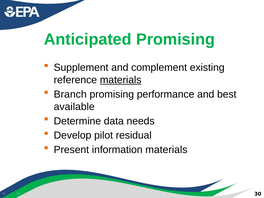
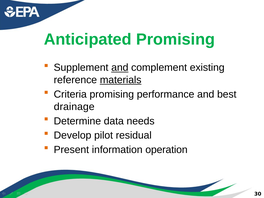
and underline: none -> present (120, 68)
Branch: Branch -> Criteria (70, 94)
available: available -> drainage (74, 107)
information materials: materials -> operation (166, 150)
